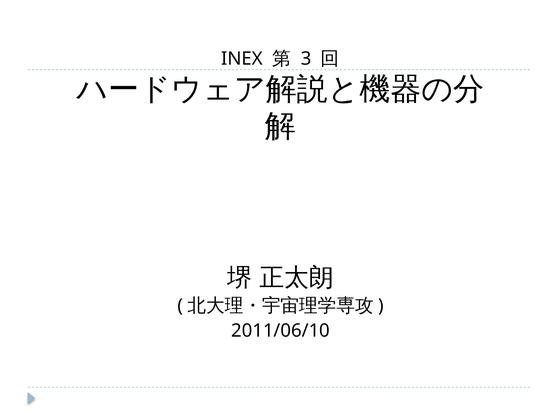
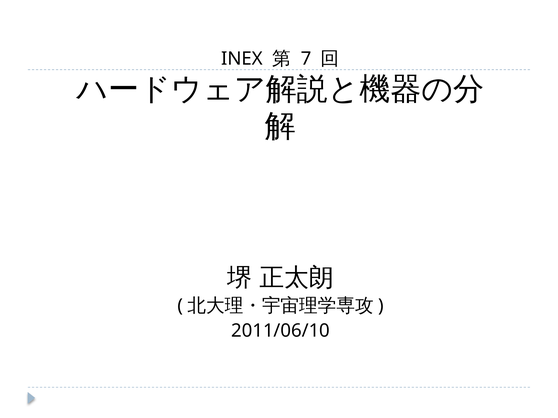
3: 3 -> 7 (306, 59)
